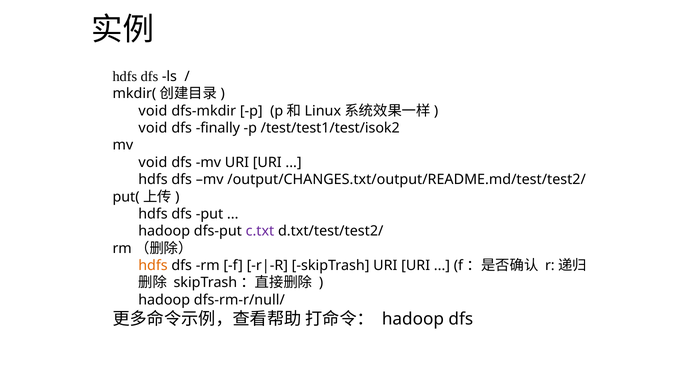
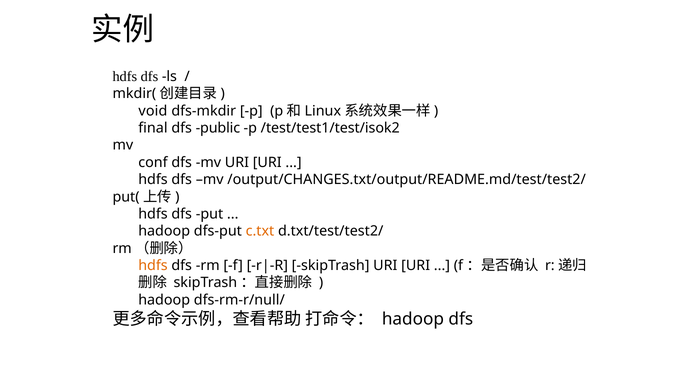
void: void -> final (153, 128)
finally: finally -> public (218, 128)
void: void -> conf (153, 163)
c.txt colour: purple -> orange (260, 231)
